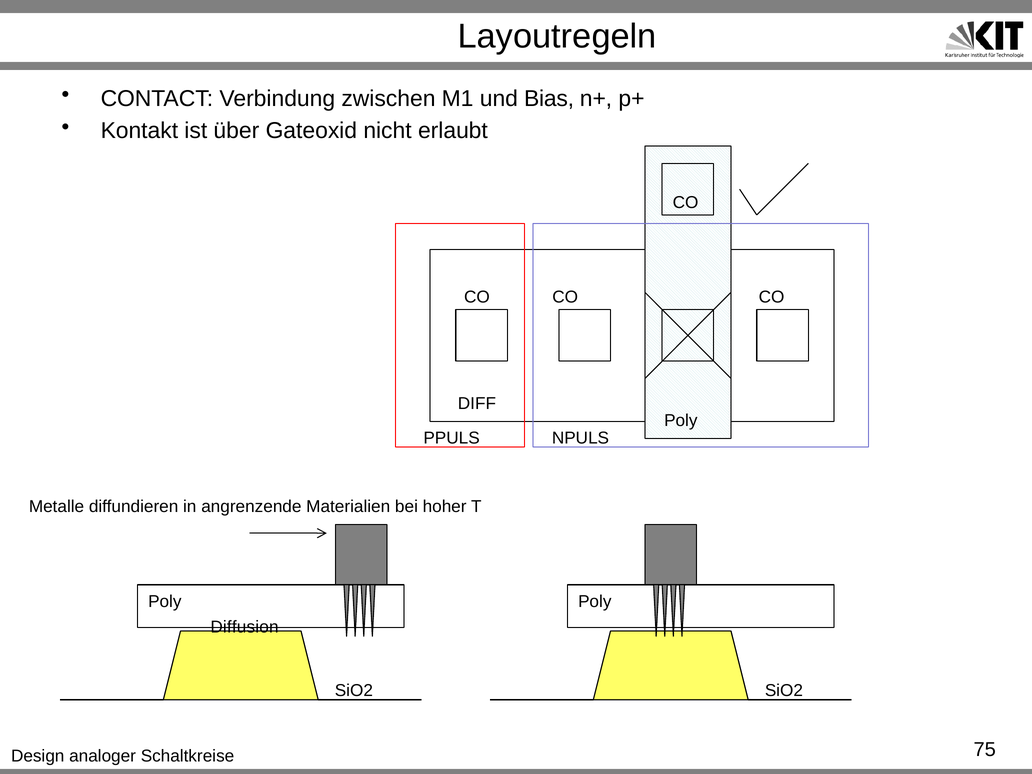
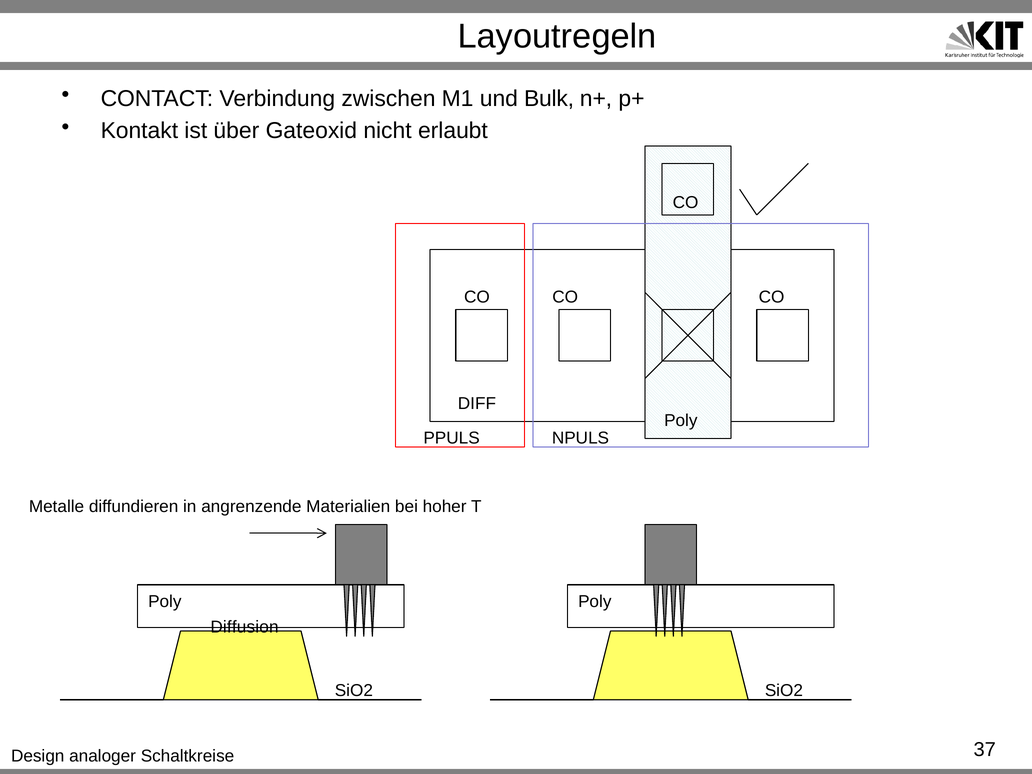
Bias: Bias -> Bulk (549, 99)
75: 75 -> 37 (985, 750)
